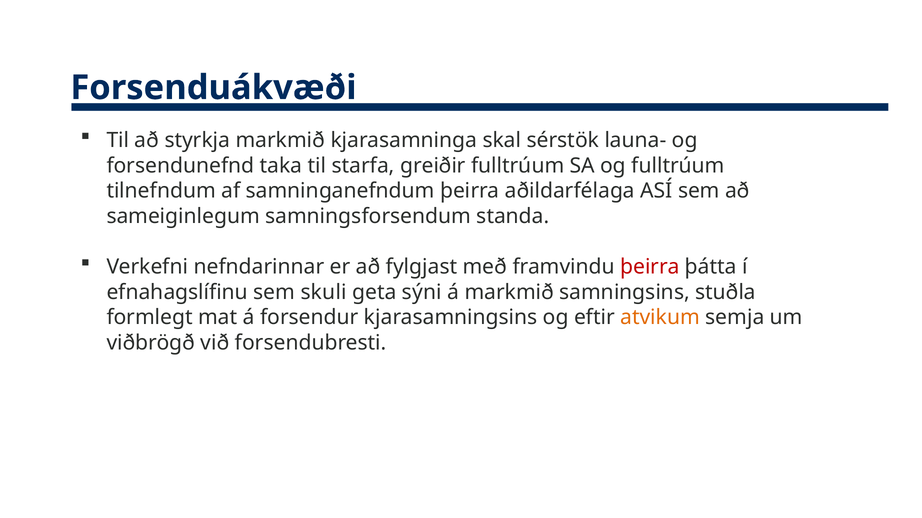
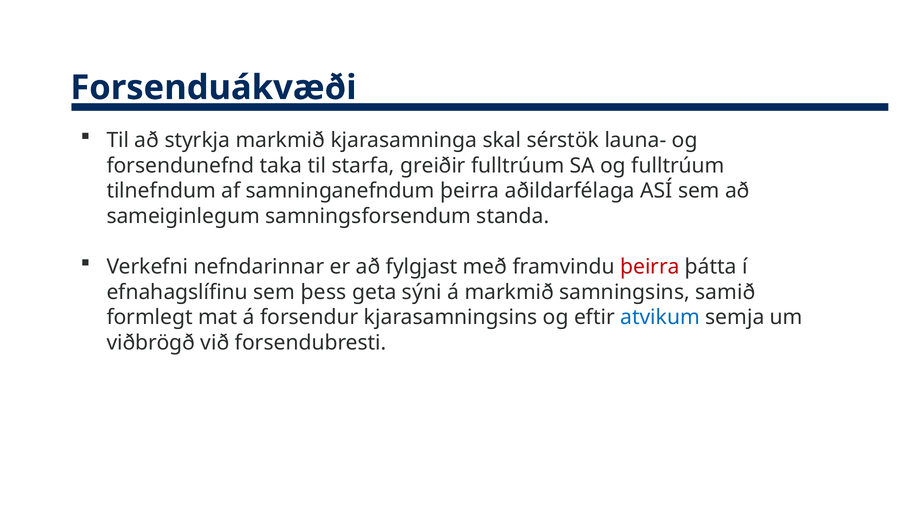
skuli: skuli -> þess (324, 293)
stuðla: stuðla -> samið (725, 293)
atvikum colour: orange -> blue (660, 318)
